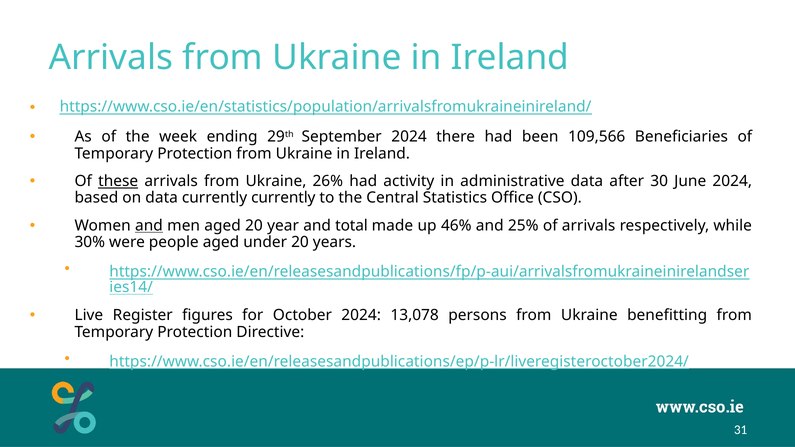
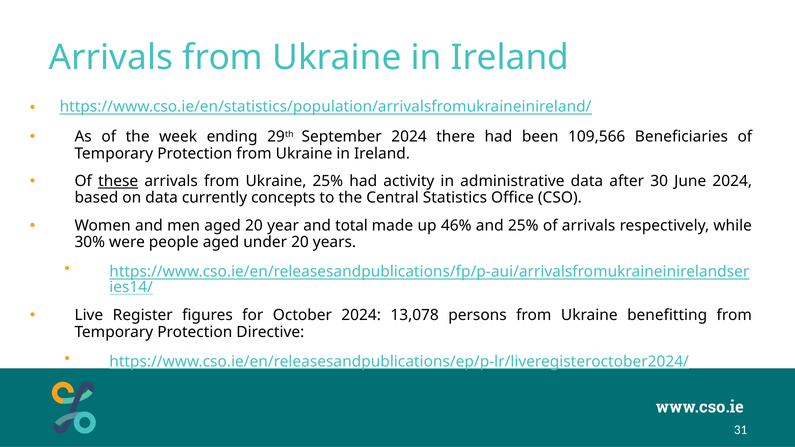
Ukraine 26%: 26% -> 25% (328, 181)
currently currently: currently -> concepts (283, 198)
and underline: present -> none (149, 226)
